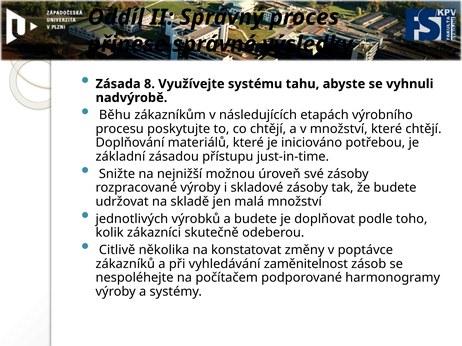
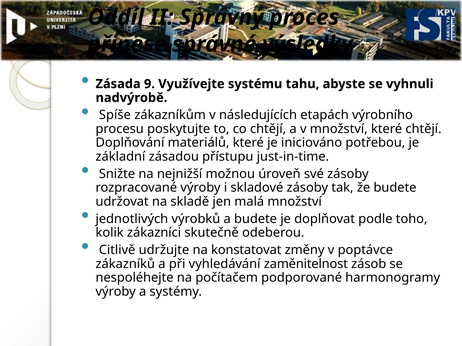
8: 8 -> 9 (149, 84)
Běhu: Běhu -> Spíše (115, 115)
několika: několika -> udržujte (164, 250)
